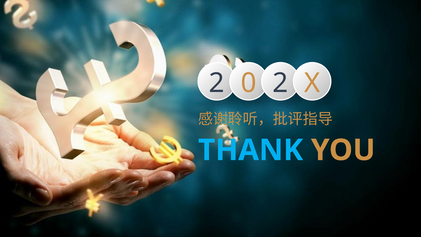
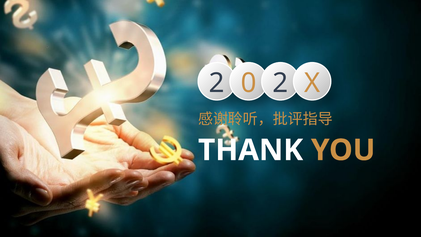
THANK colour: light blue -> white (251, 150)
